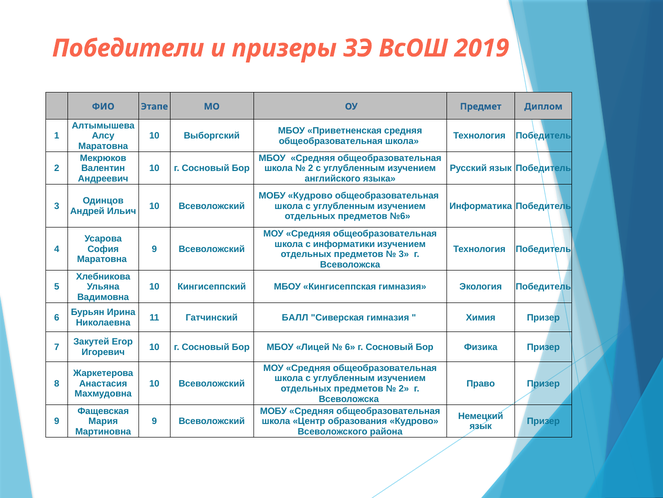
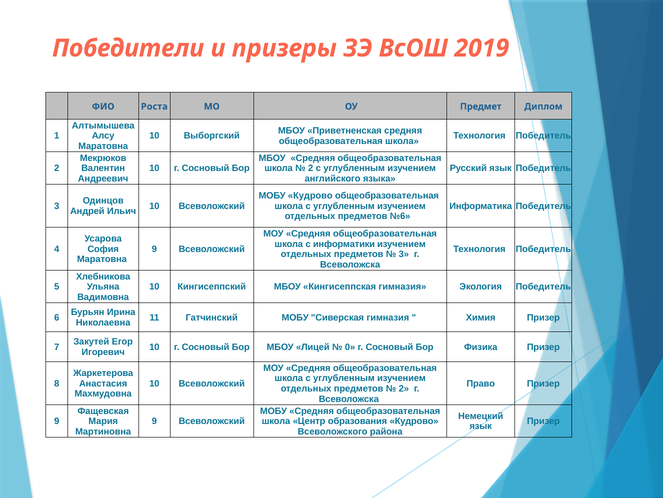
Этапе: Этапе -> Роста (154, 106)
Гатчинский БАЛЛ: БАЛЛ -> МОБУ (295, 317)
6: 6 -> 0 (350, 346)
